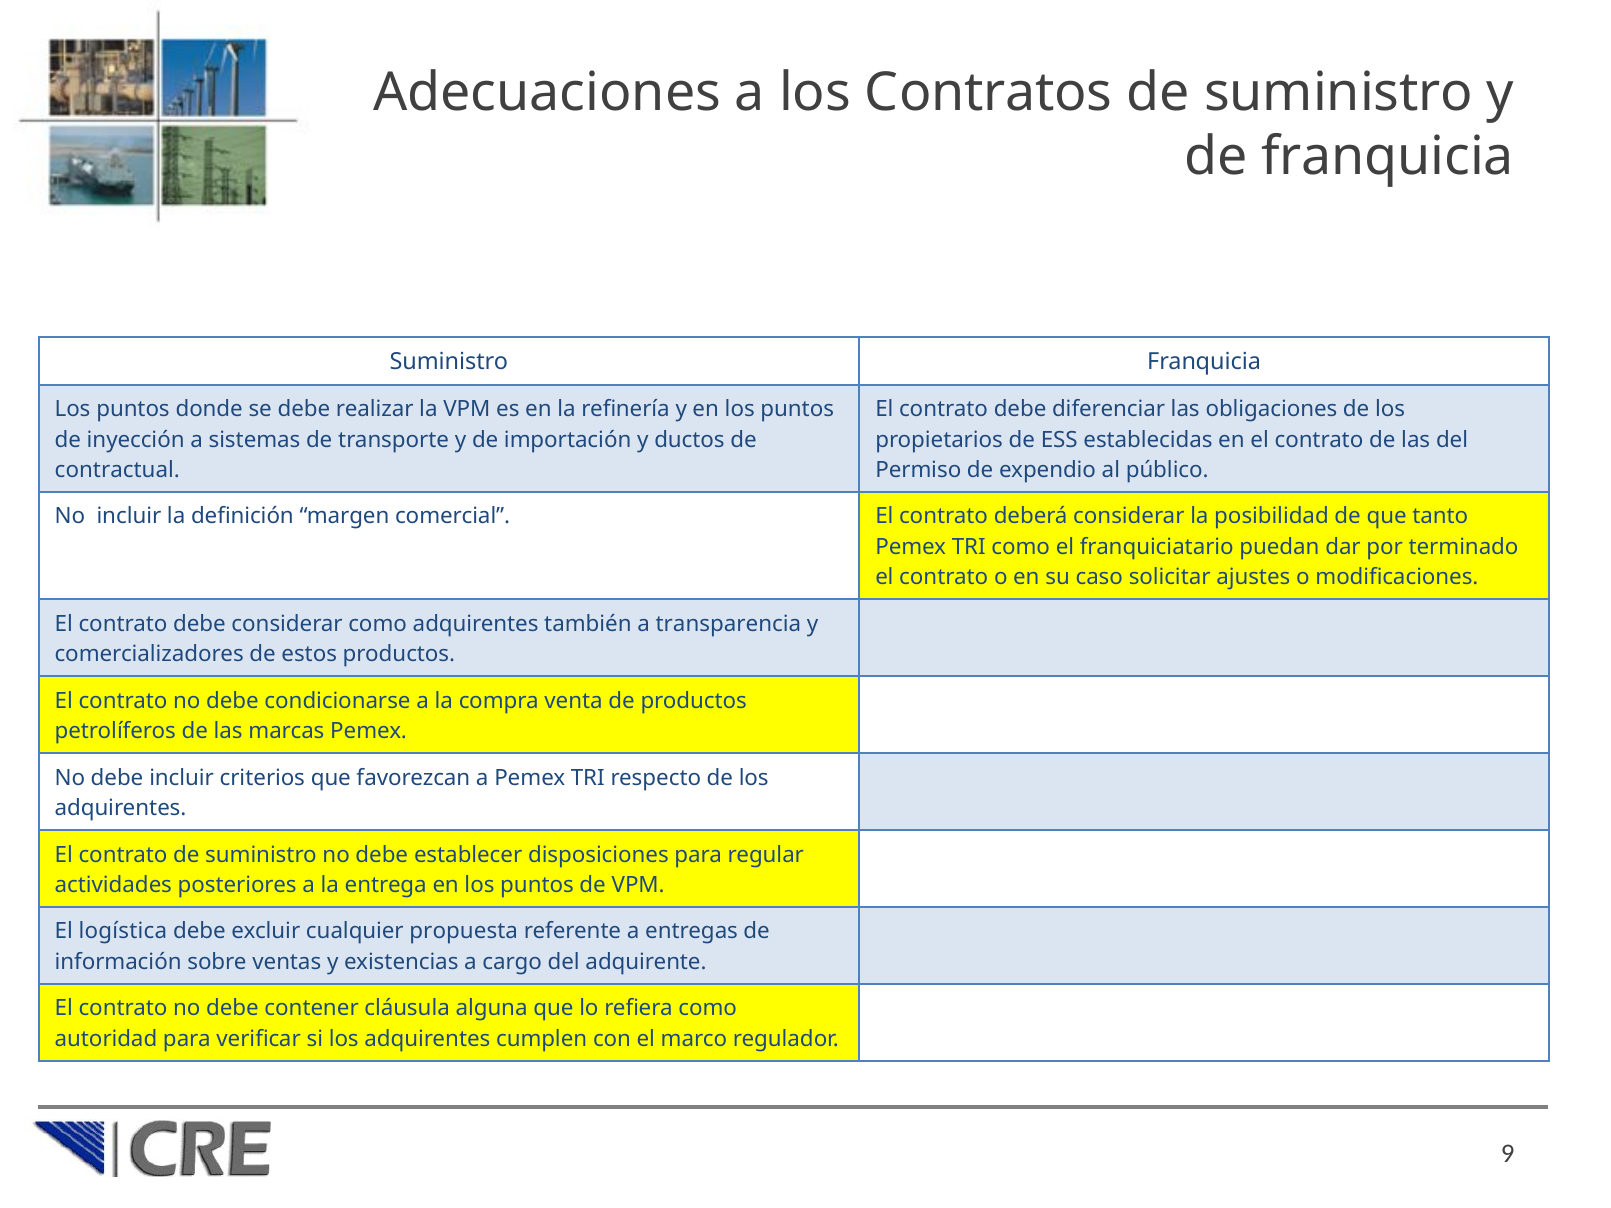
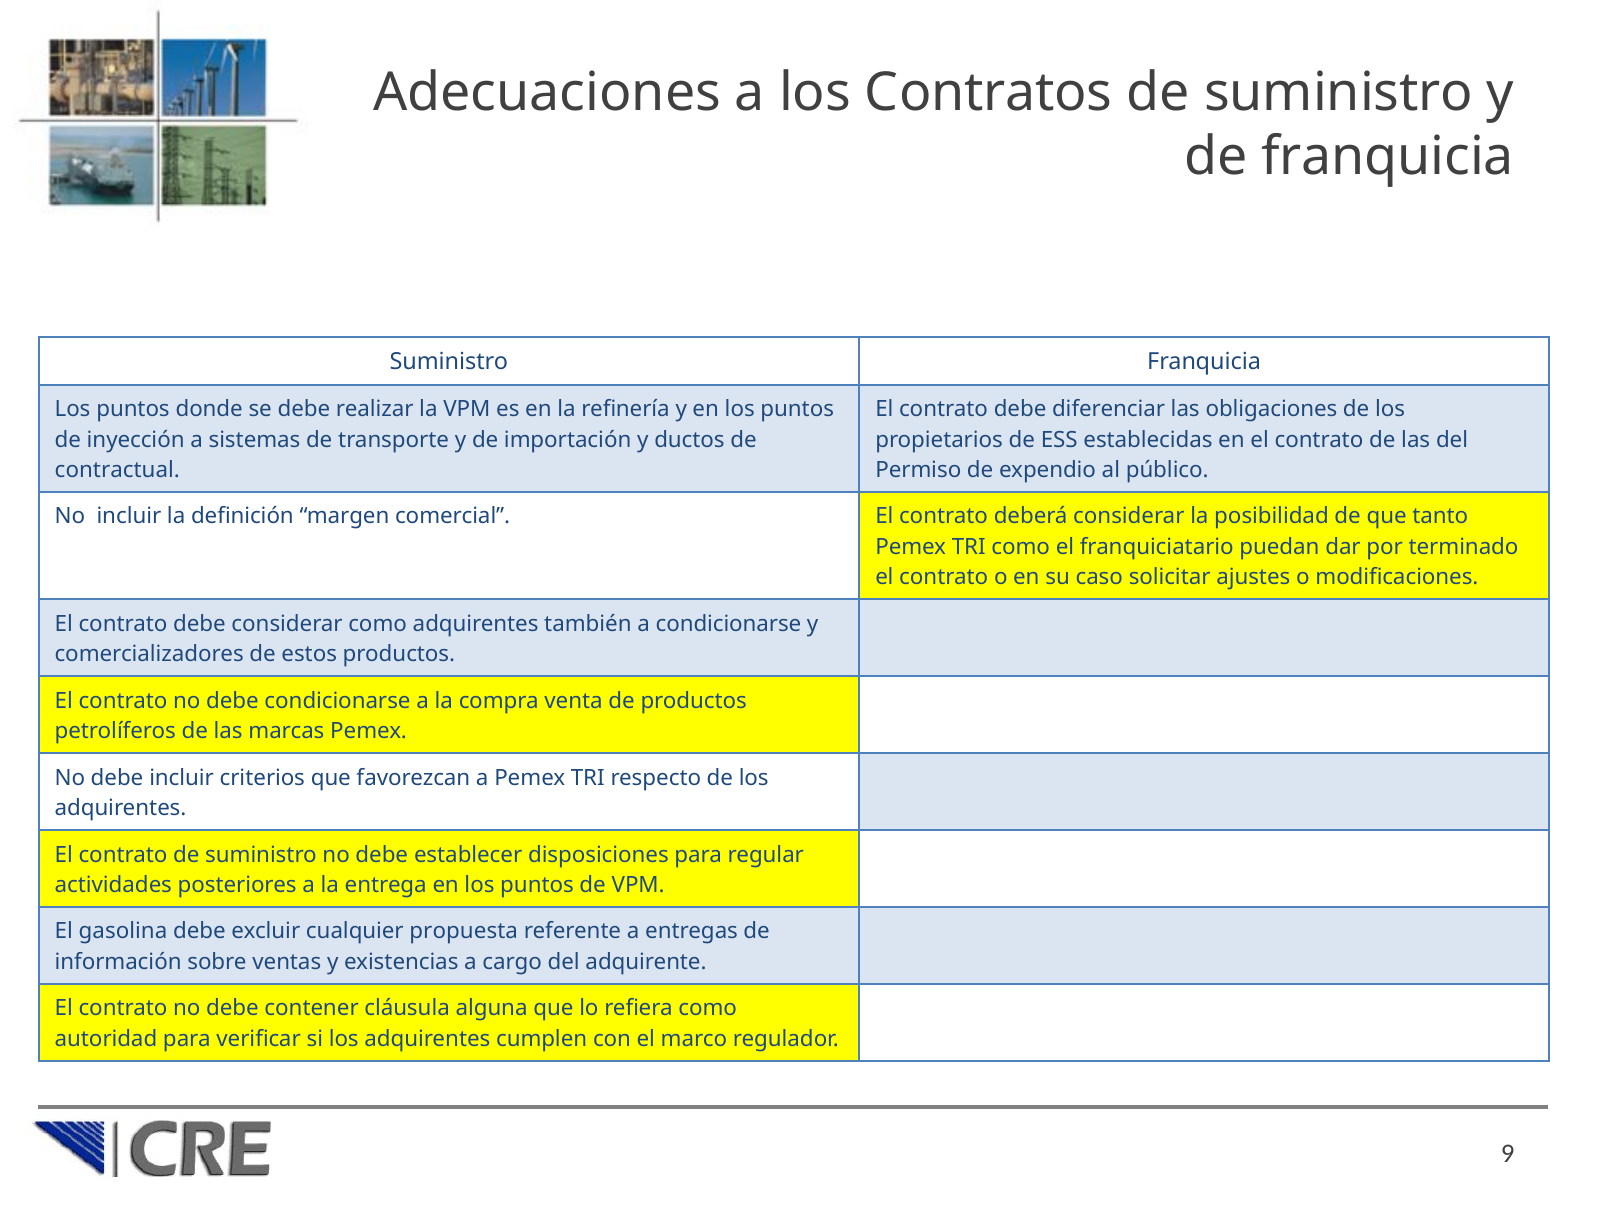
a transparencia: transparencia -> condicionarse (728, 624)
logística: logística -> gasolina (123, 932)
